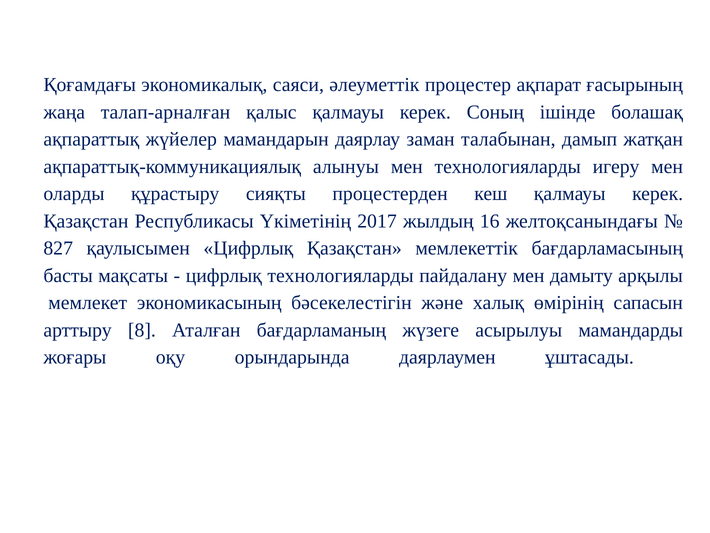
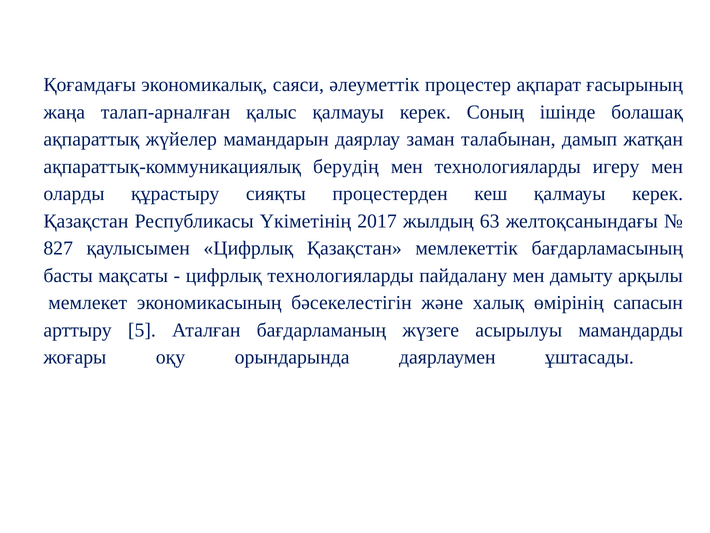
алынуы: алынуы -> берудің (346, 166)
16: 16 -> 63 (490, 221)
8: 8 -> 5 (142, 330)
